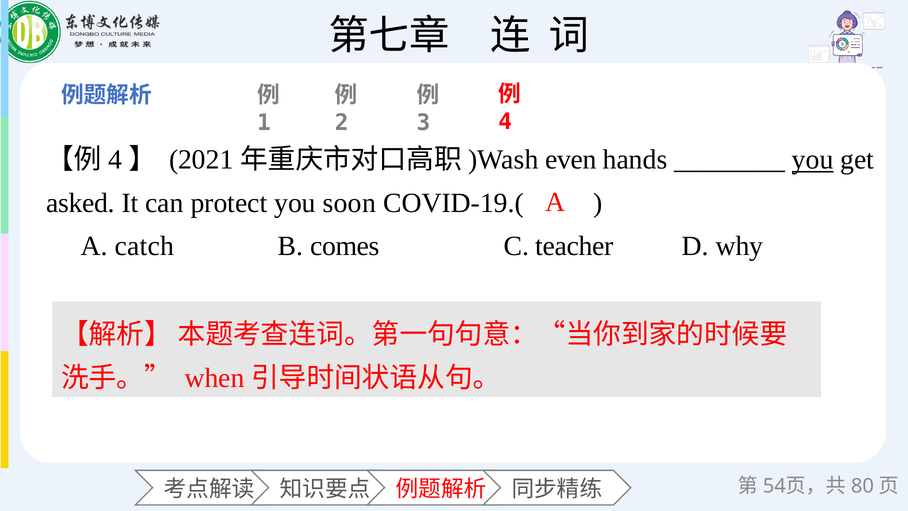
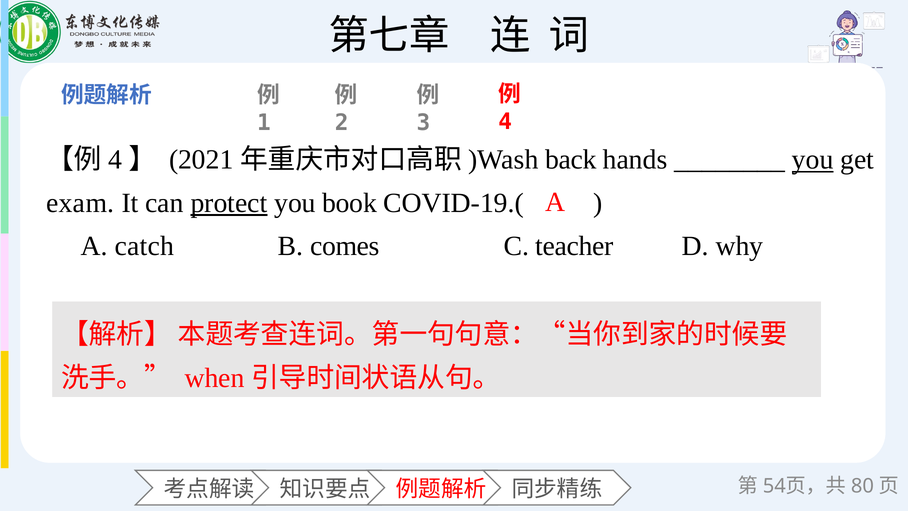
even: even -> back (571, 160)
asked: asked -> exam (80, 203)
protect underline: none -> present (229, 203)
soon: soon -> book (350, 203)
